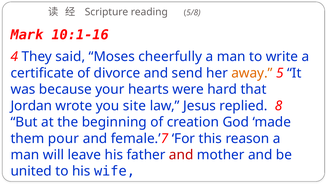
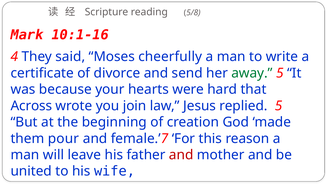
away colour: orange -> green (252, 73)
Jordan: Jordan -> Across (31, 106)
site: site -> join (135, 106)
replied 8: 8 -> 5 (279, 106)
